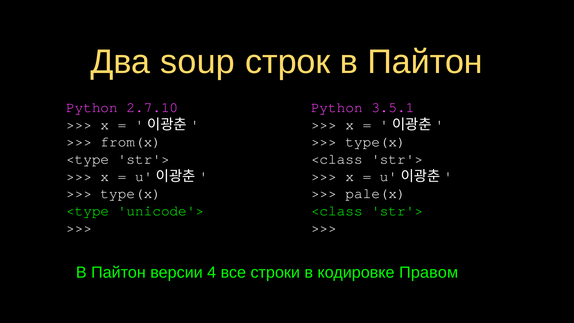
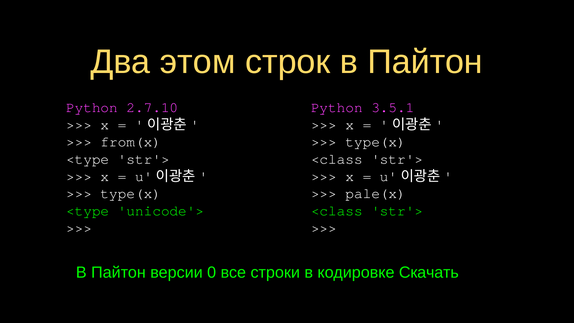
soup: soup -> этом (198, 62)
4: 4 -> 0 (212, 273)
Правом: Правом -> Скачать (429, 273)
